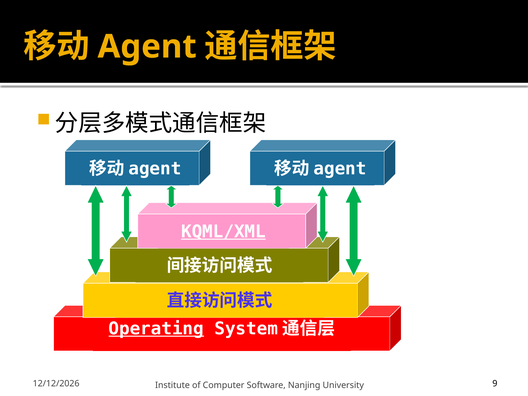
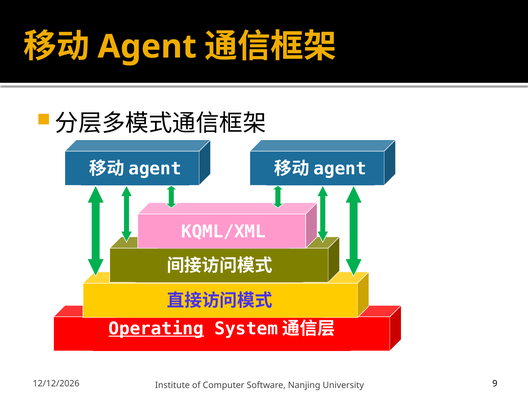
KQML/XML underline: present -> none (223, 232)
